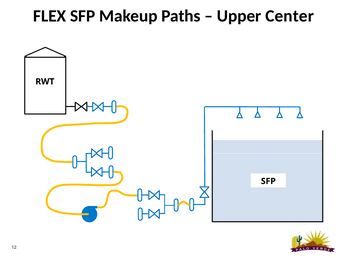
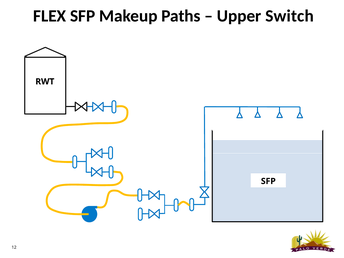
Center: Center -> Switch (290, 16)
